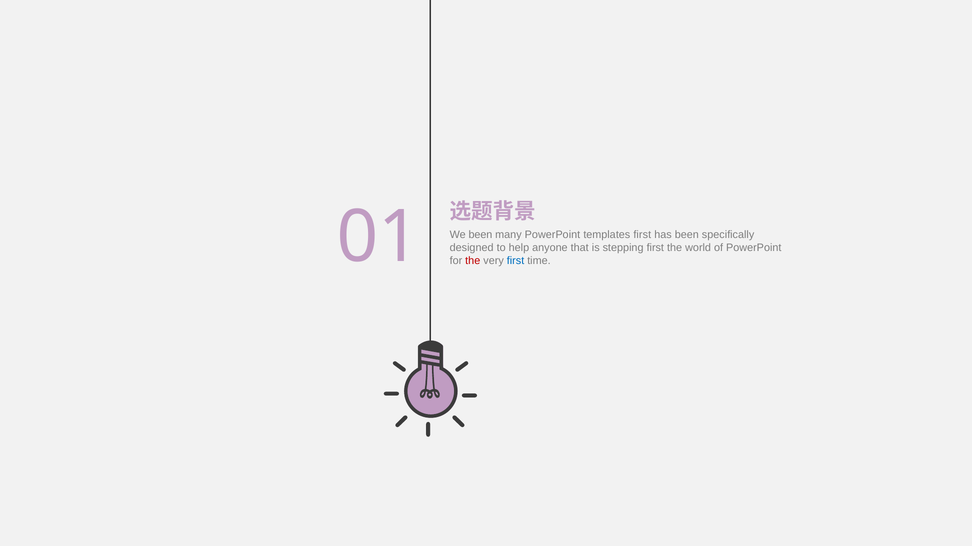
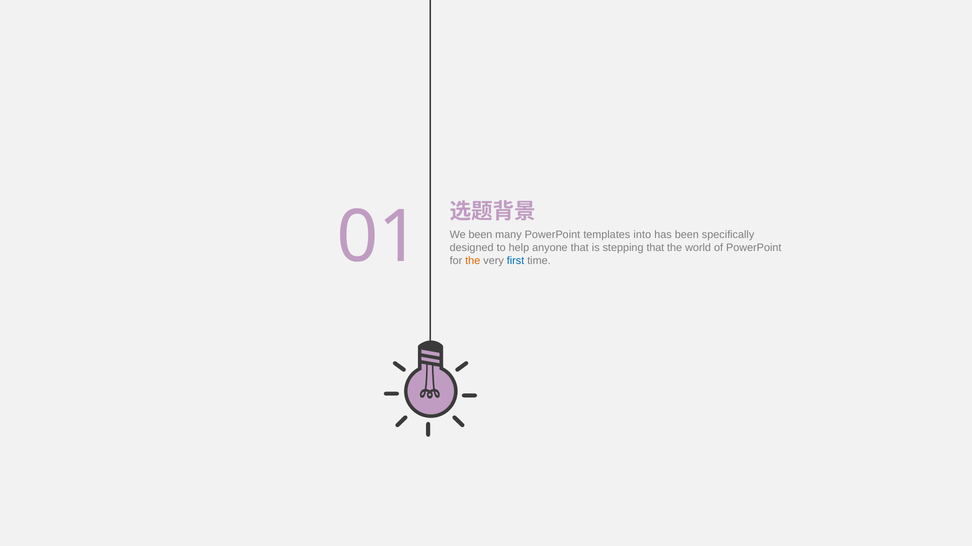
templates first: first -> into (642, 235)
stepping first: first -> that (655, 248)
the colour: red -> orange (473, 261)
